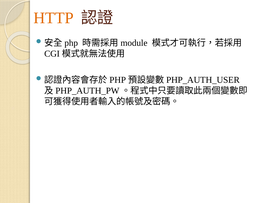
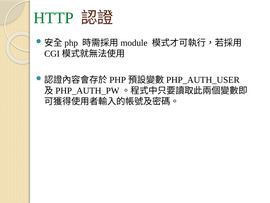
HTTP colour: orange -> green (54, 18)
